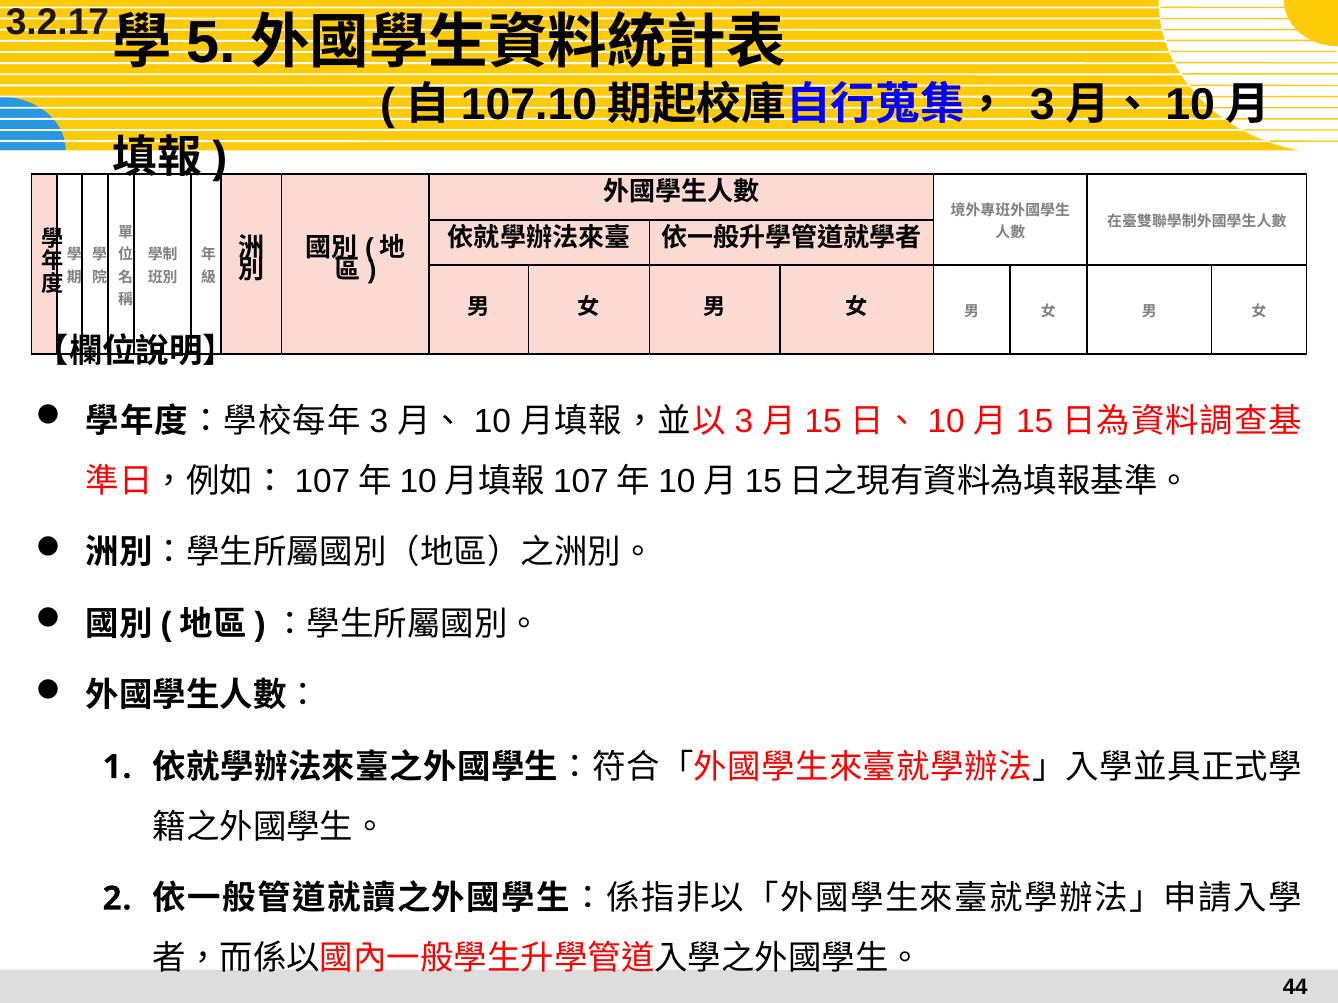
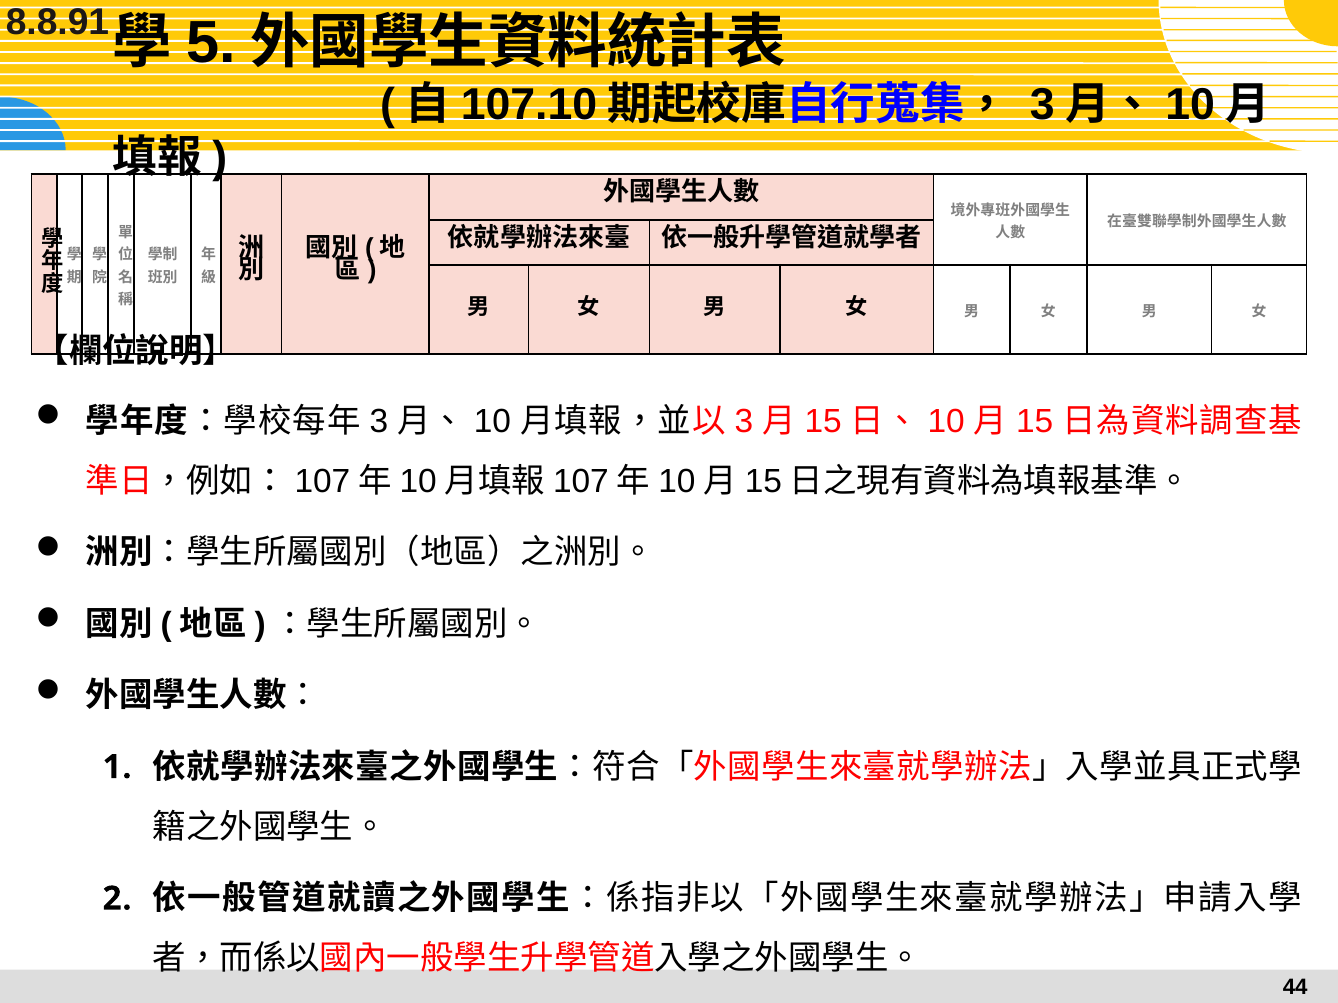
3.2.17: 3.2.17 -> 8.8.91 (57, 23)
